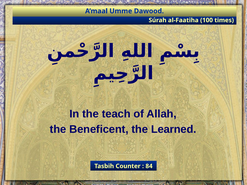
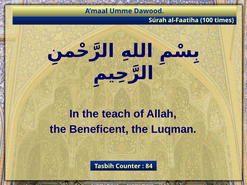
Learned: Learned -> Luqman (174, 129)
